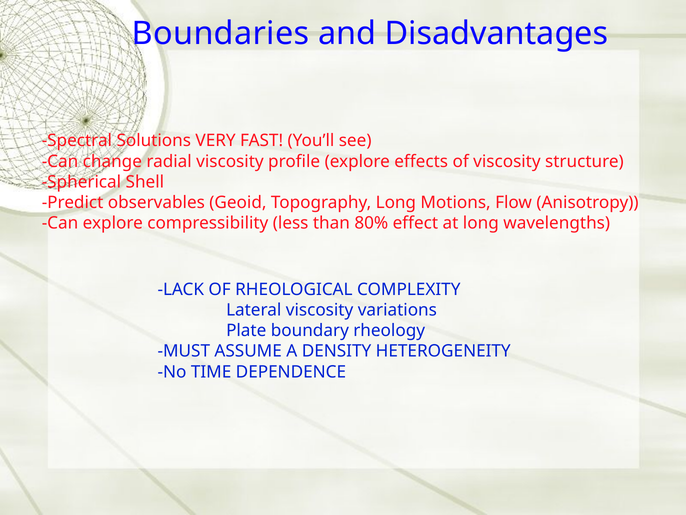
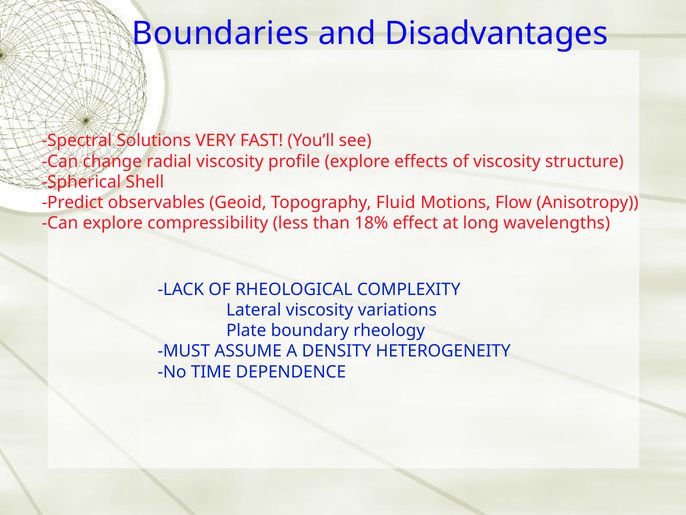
Topography Long: Long -> Fluid (396, 202)
80%: 80% -> 18% (371, 223)
